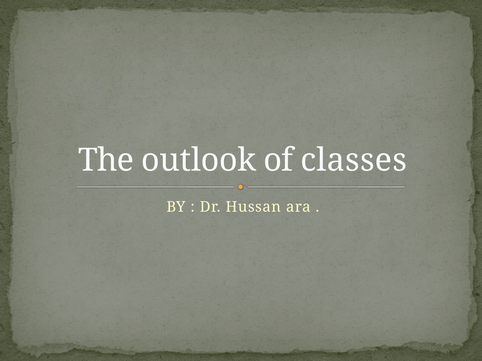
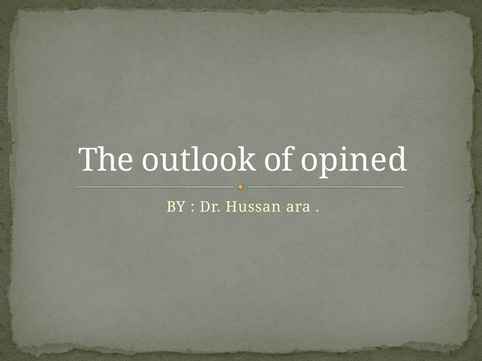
classes: classes -> opined (354, 161)
